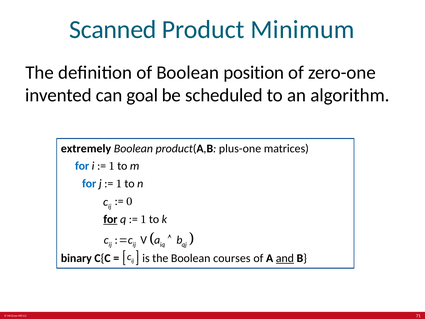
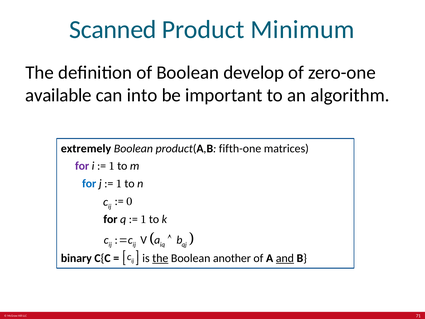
position: position -> develop (254, 72)
invented: invented -> available (59, 95)
goal: goal -> into (142, 95)
scheduled: scheduled -> important (224, 95)
plus-one: plus-one -> fifth-one (240, 148)
for colour: blue -> purple (82, 166)
for underline: present -> none (110, 219)
the underline: none -> present (160, 258)
courses: courses -> another (232, 258)
